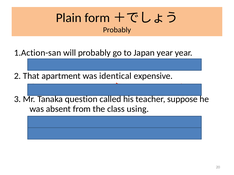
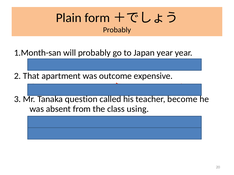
1.Action-san: 1.Action-san -> 1.Month-san (38, 53)
identical: identical -> outcome (115, 76)
suppose: suppose -> become (182, 99)
